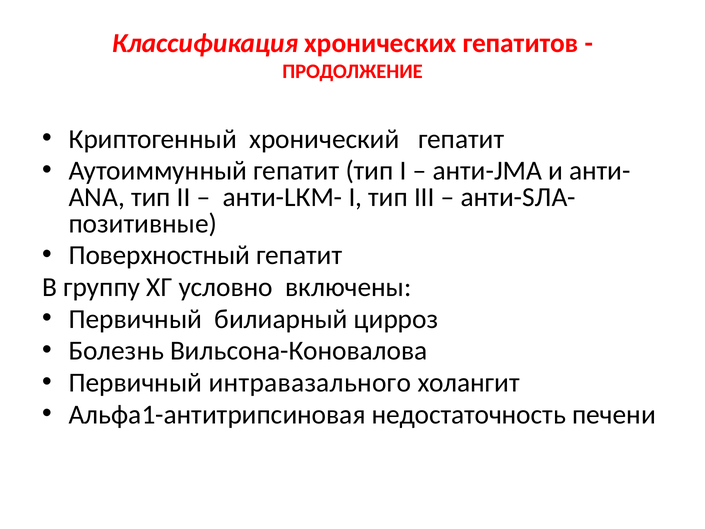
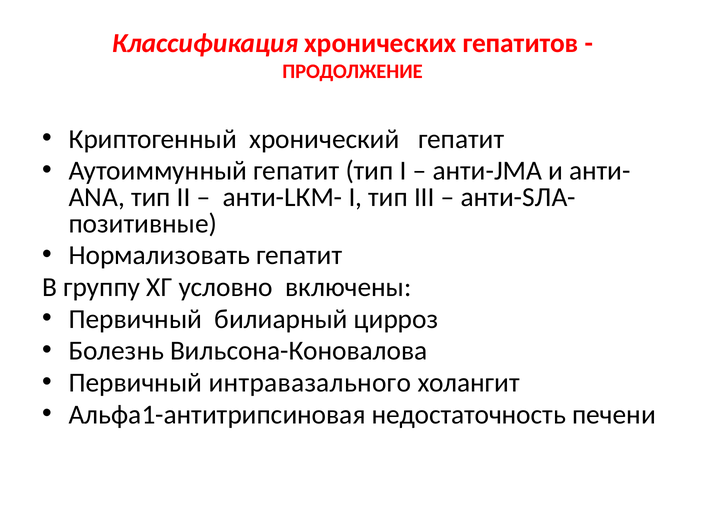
Поверхностный: Поверхностный -> Нормализовать (159, 255)
